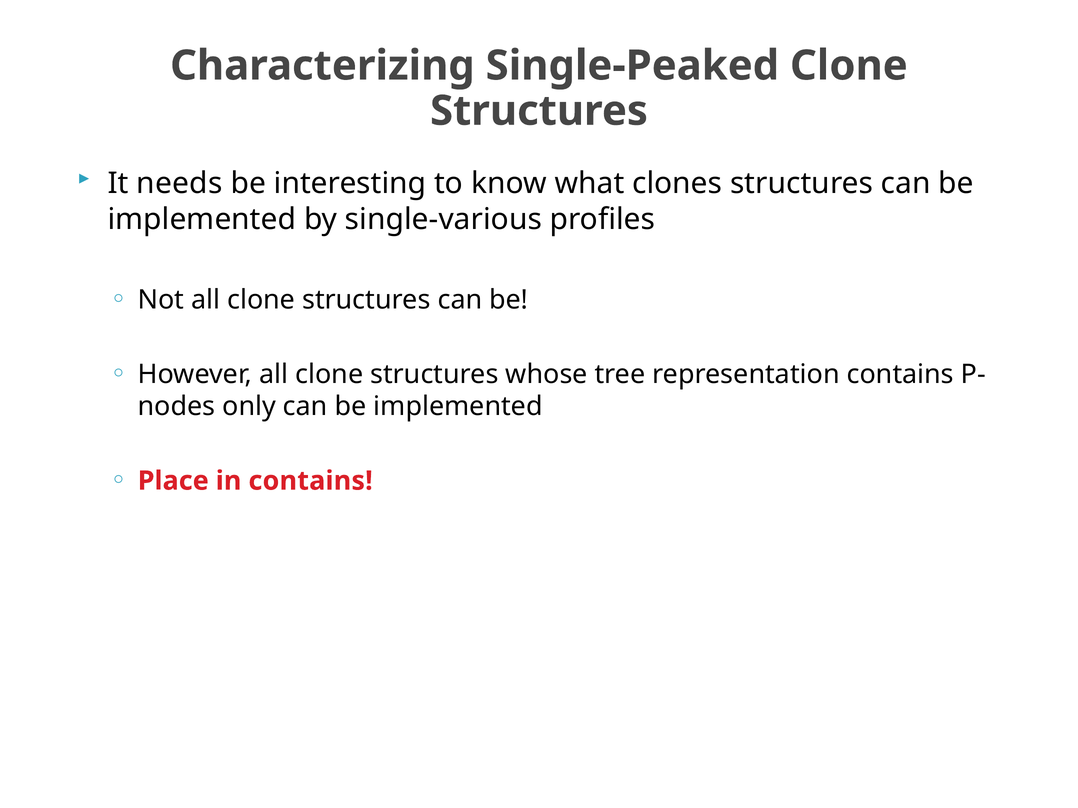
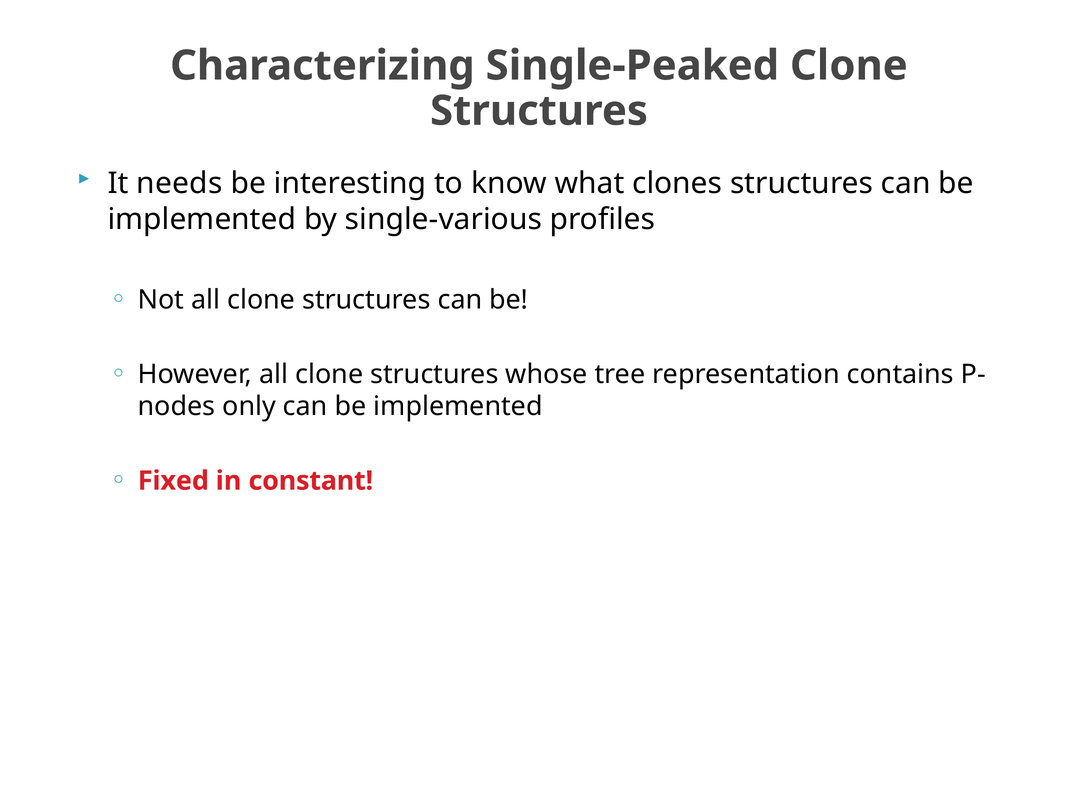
Place: Place -> Fixed (173, 481)
in contains: contains -> constant (311, 481)
